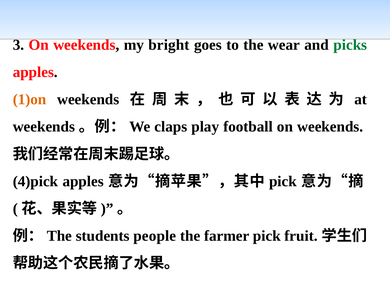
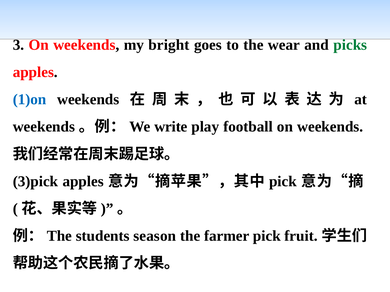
1)on colour: orange -> blue (30, 100)
claps: claps -> write (171, 127)
4)pick: 4)pick -> 3)pick (35, 182)
people: people -> season (155, 236)
